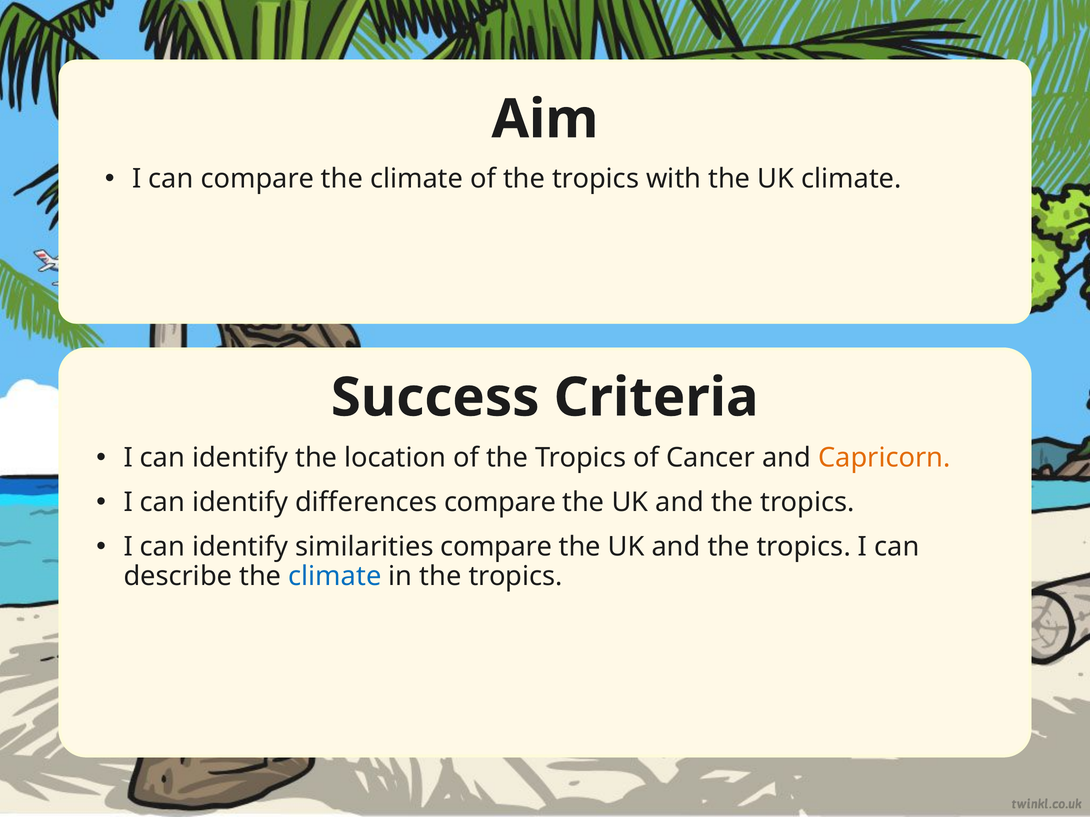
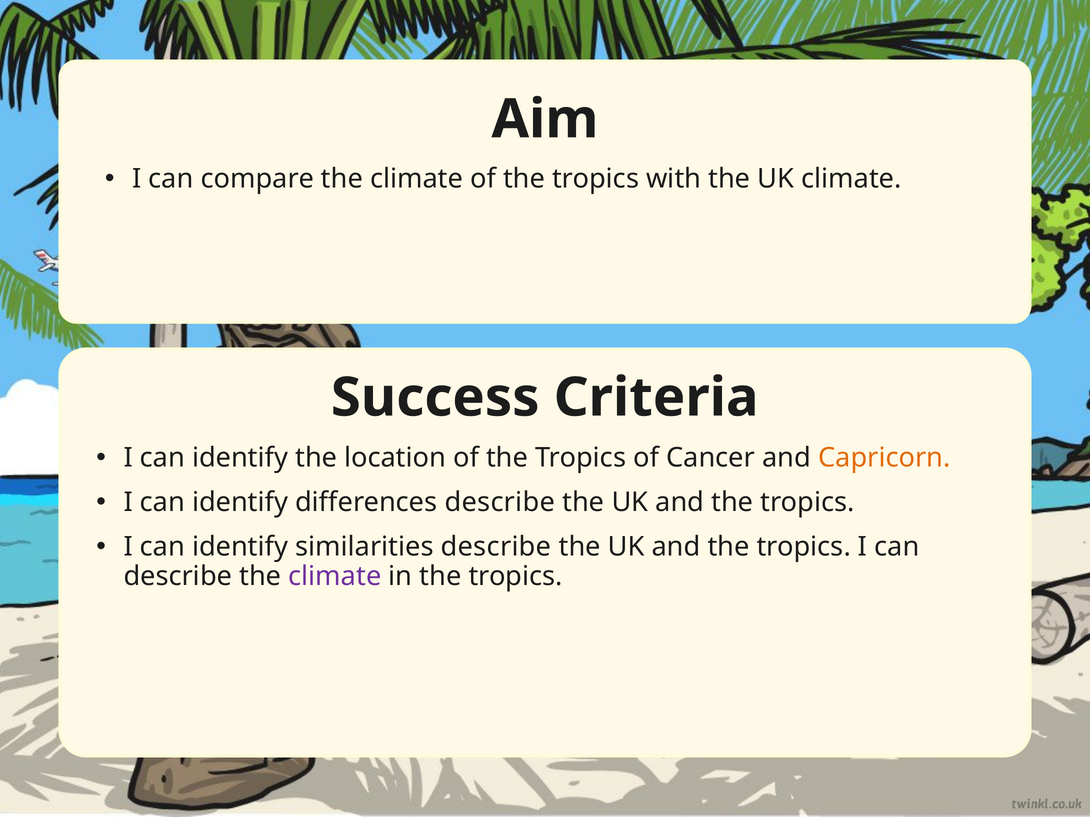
differences compare: compare -> describe (500, 502)
similarities compare: compare -> describe (496, 547)
climate colour: blue -> purple (335, 576)
